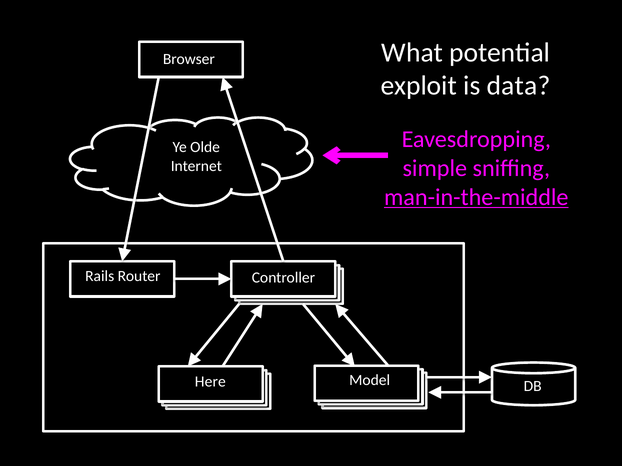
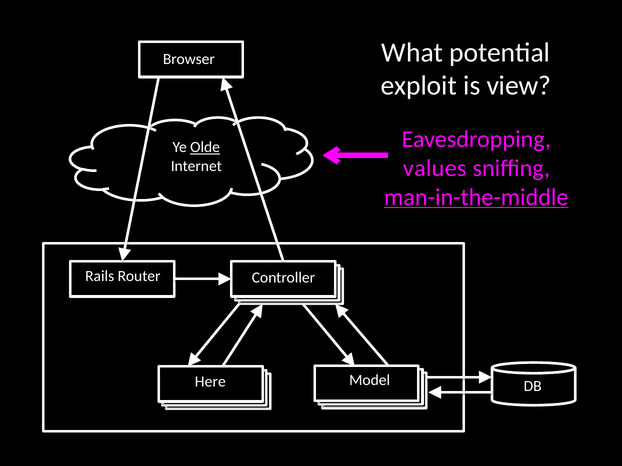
data: data -> view (519, 86)
Olde underline: none -> present (205, 147)
simple: simple -> values (435, 168)
